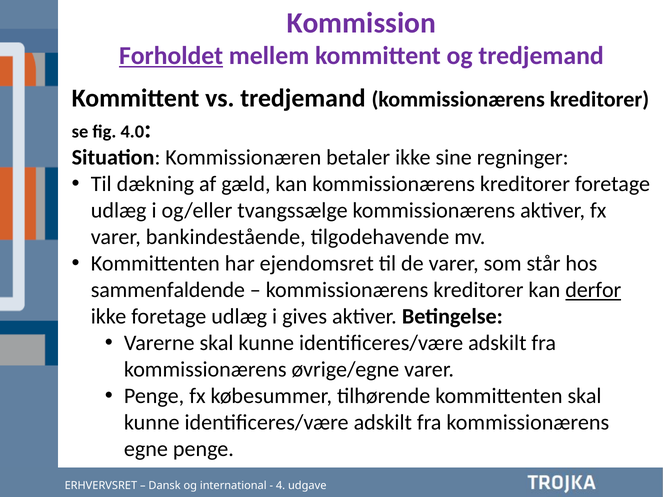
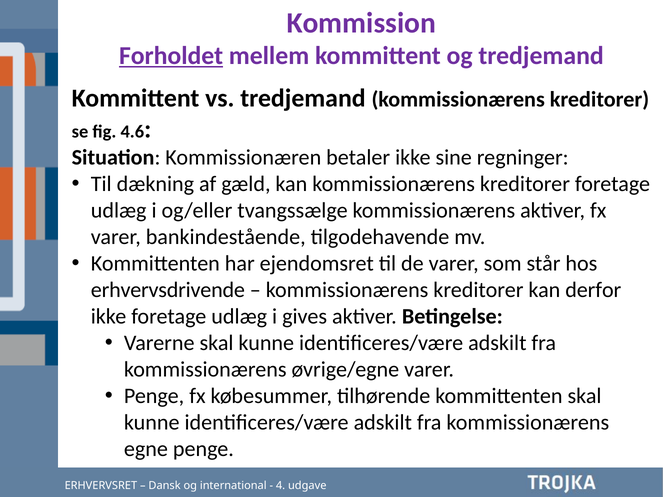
4.0: 4.0 -> 4.6 (132, 132)
sammenfaldende: sammenfaldende -> erhvervsdrivende (168, 290)
derfor underline: present -> none (593, 290)
